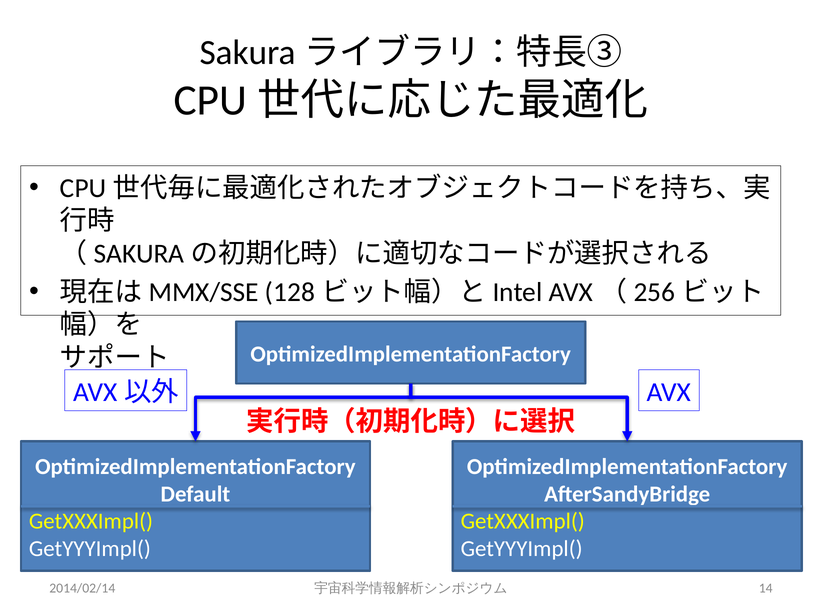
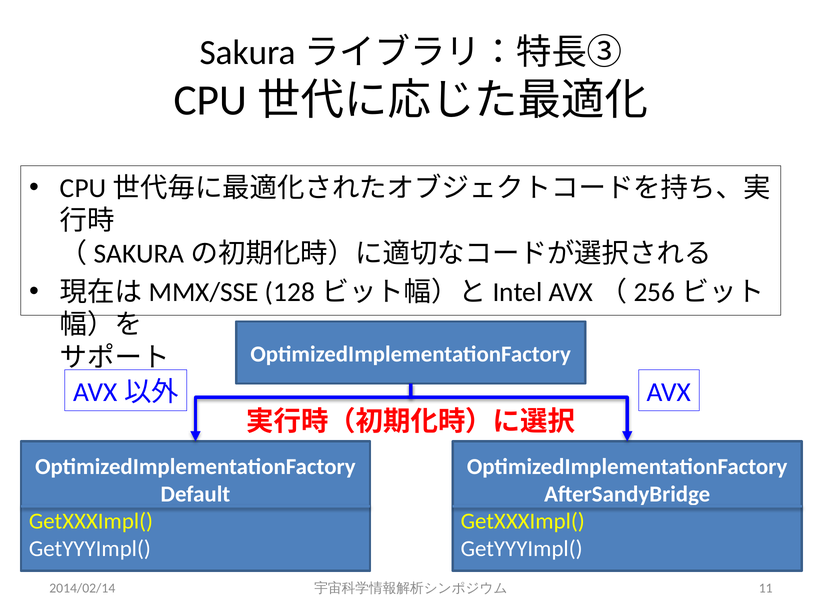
14: 14 -> 11 (766, 589)
